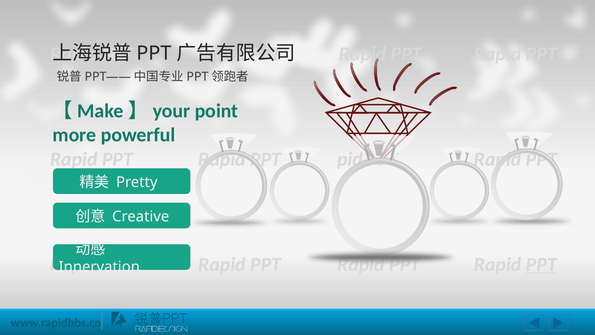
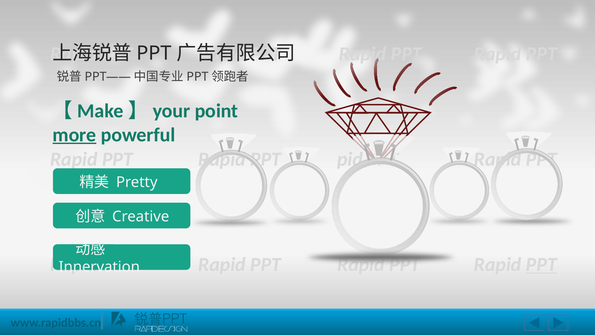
more underline: none -> present (74, 135)
